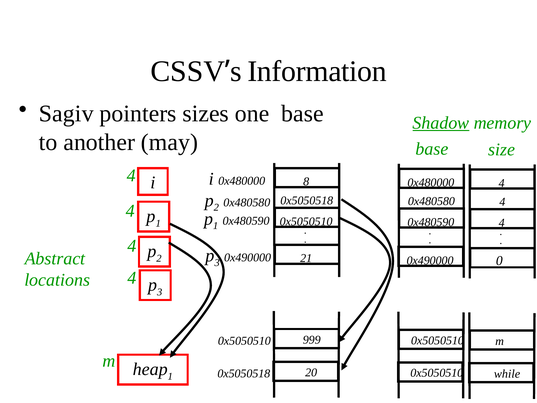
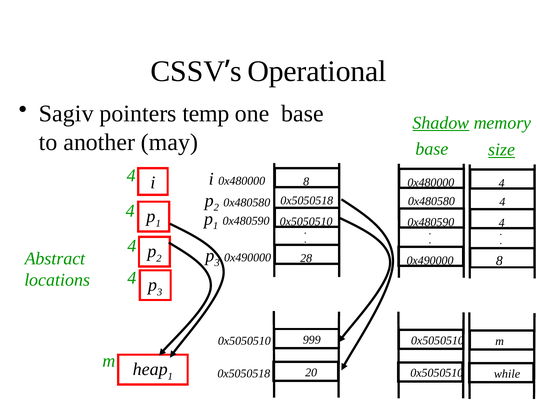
Information: Information -> Operational (317, 71)
sizes: sizes -> temp (206, 113)
size underline: none -> present (502, 150)
21: 21 -> 28 (306, 258)
0x490000 0: 0 -> 8 (499, 261)
